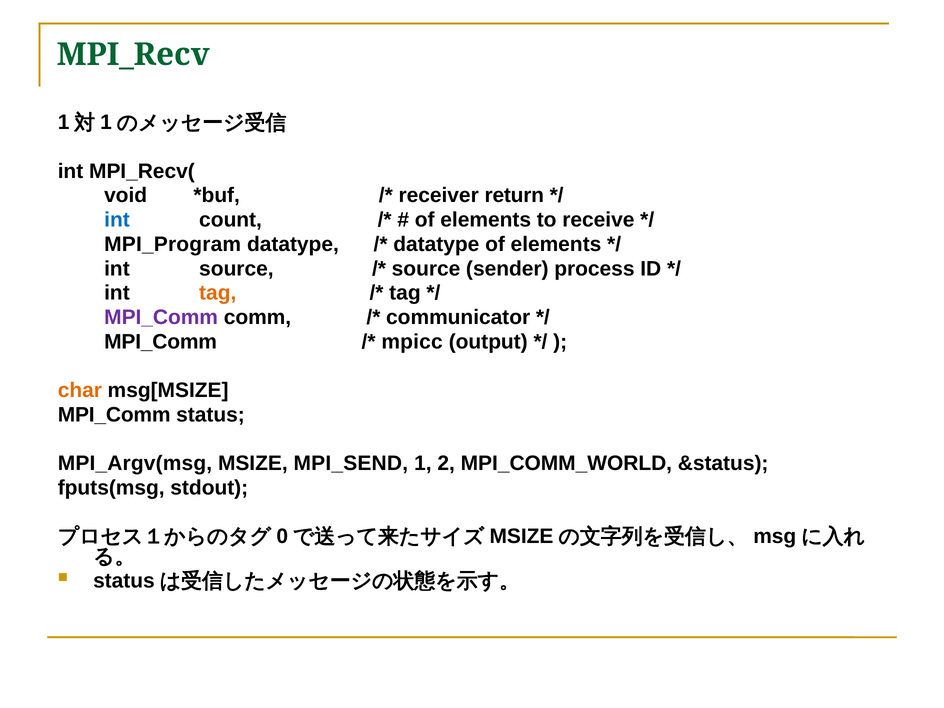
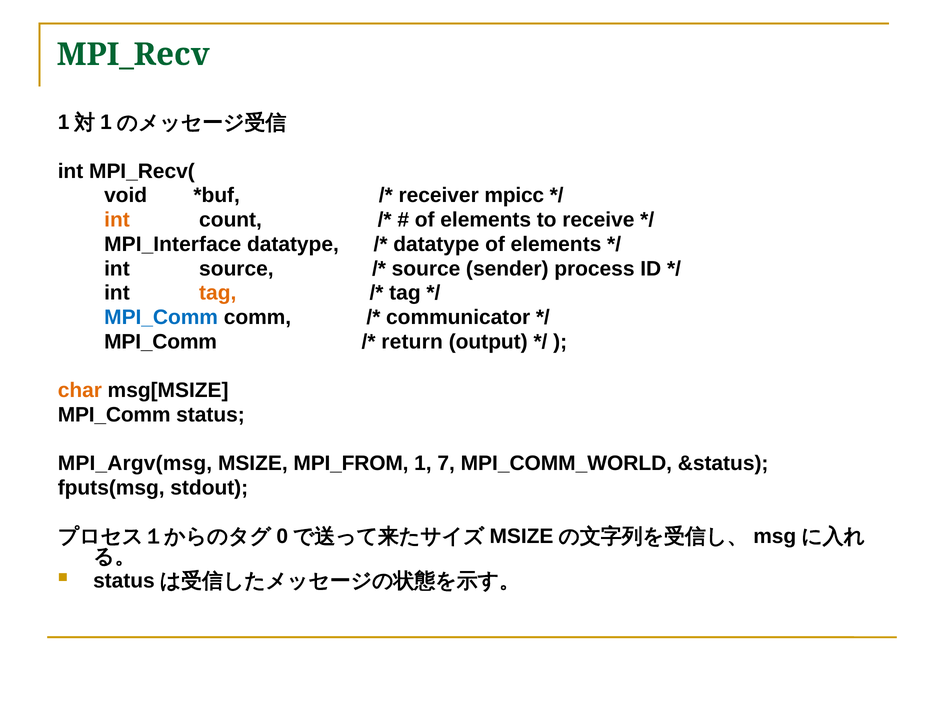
return: return -> mpicc (514, 196)
int colour: blue -> orange (117, 220)
MPI_Program: MPI_Program -> MPI_Interface (173, 244)
MPI_Comm colour: purple -> blue (161, 317)
mpicc: mpicc -> return (412, 342)
MPI_SEND: MPI_SEND -> MPI_FROM (351, 463)
2: 2 -> 7 (446, 463)
